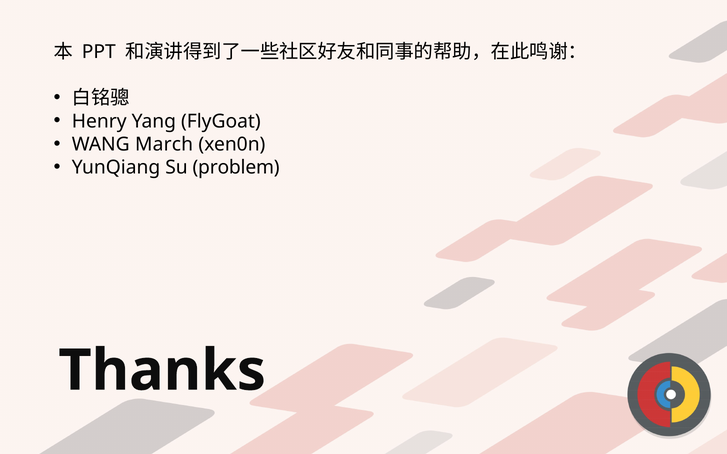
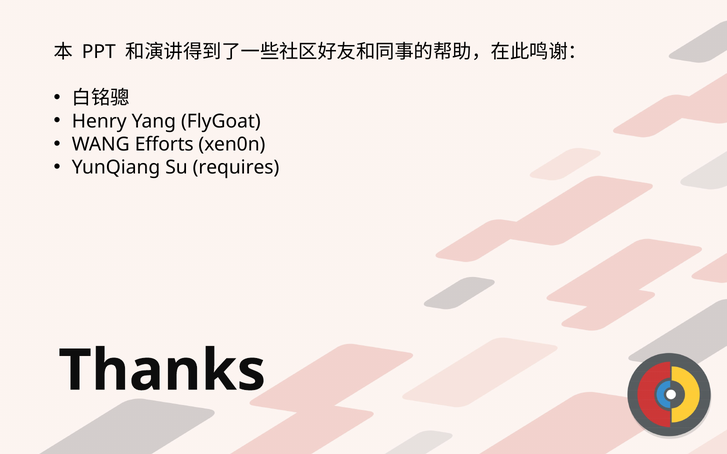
March: March -> Efforts (164, 144)
problem: problem -> requires (236, 167)
